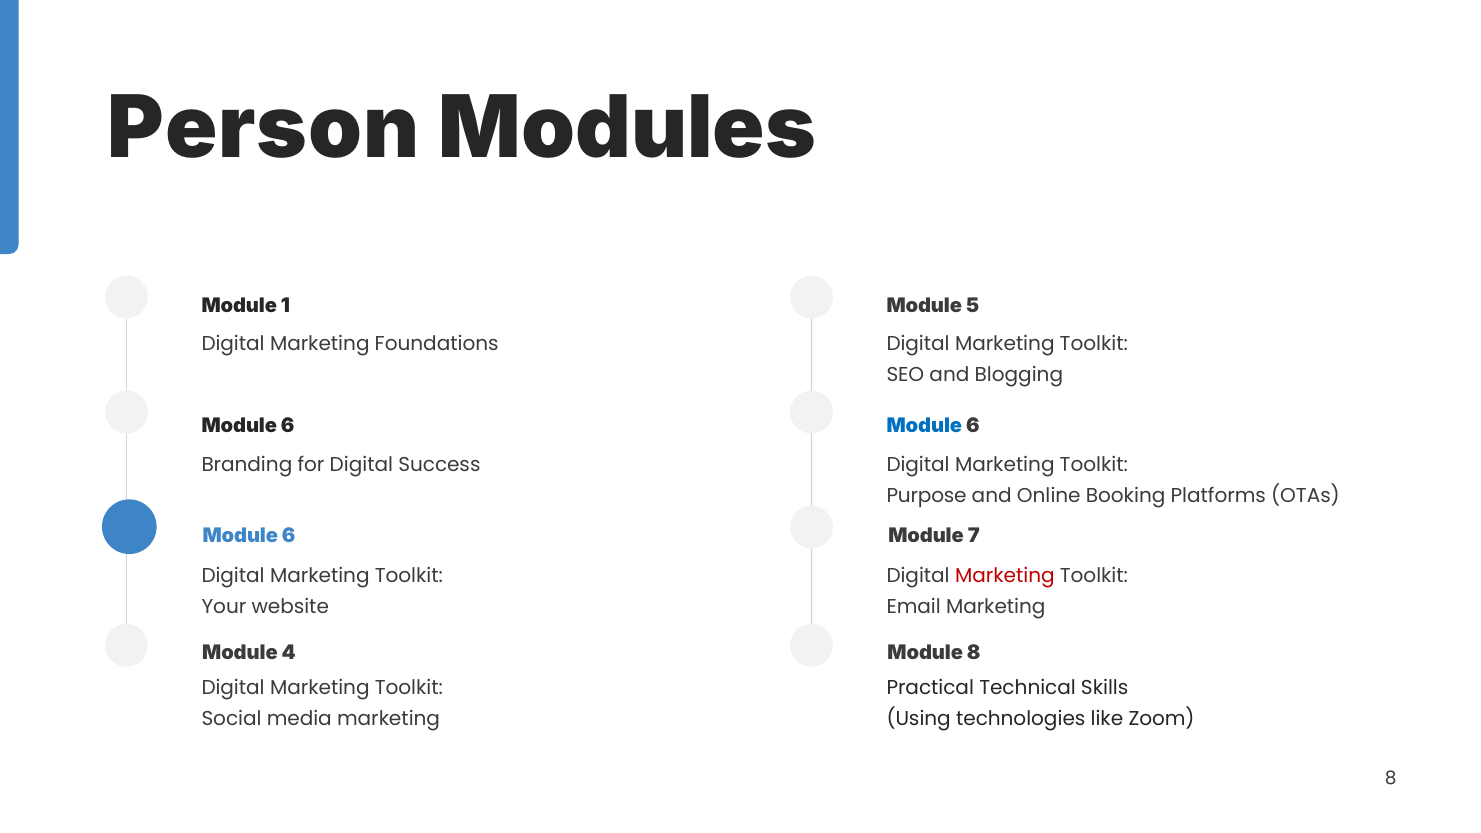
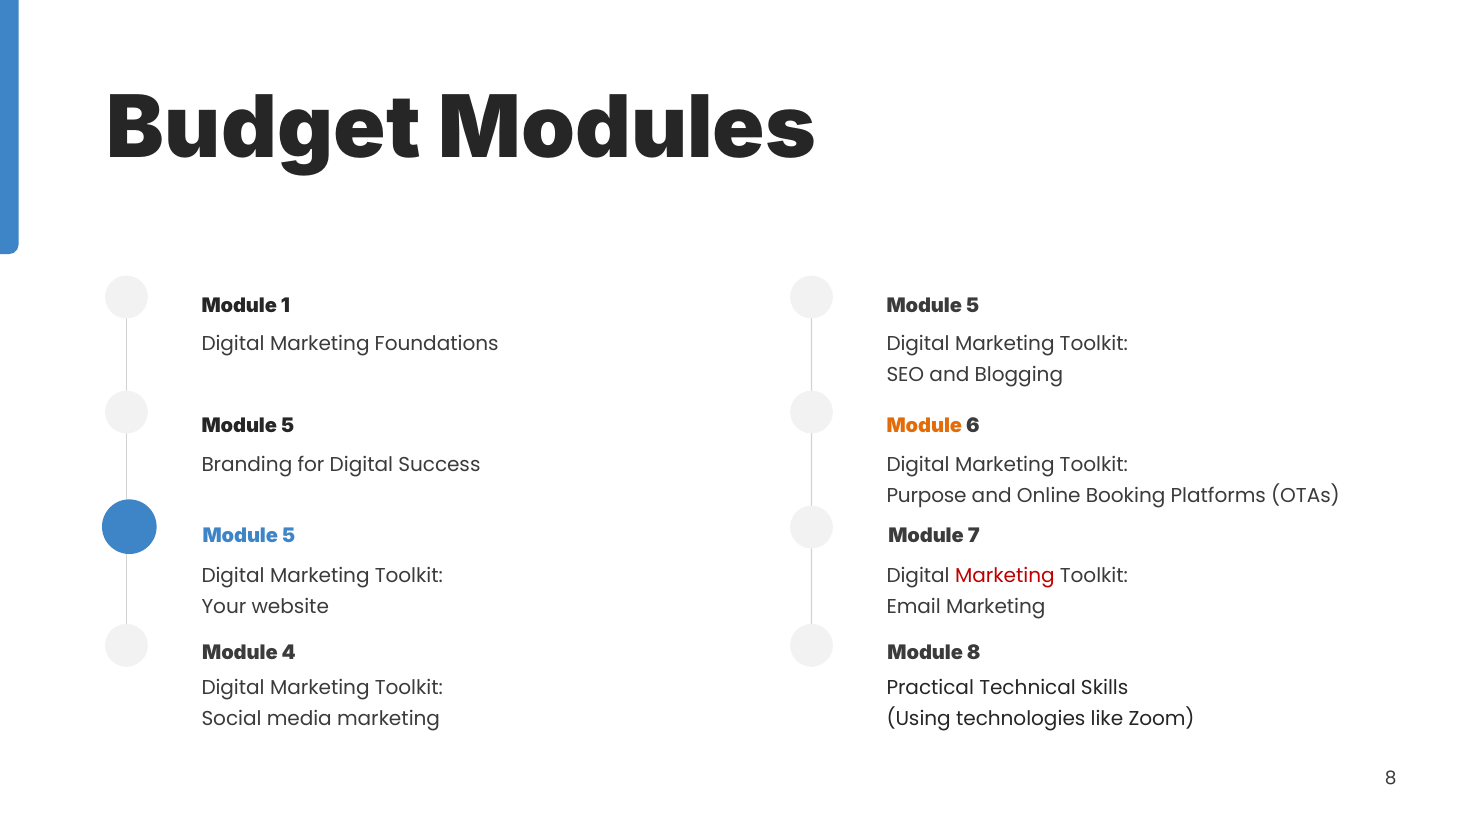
Person: Person -> Budget (264, 129)
6: 6 -> 5 (288, 426)
Module colour: blue -> orange (924, 426)
6: 6 -> 5 (289, 536)
